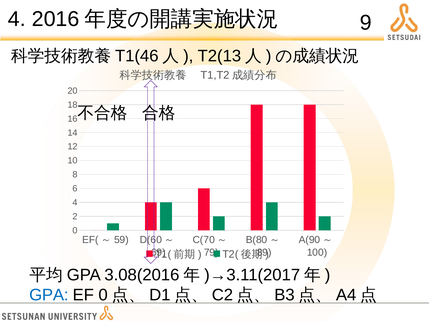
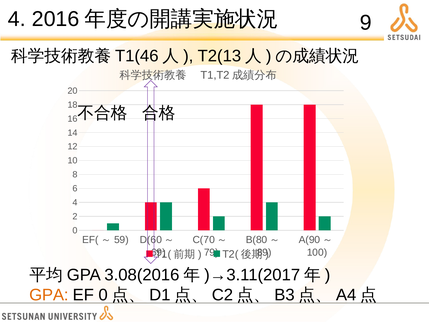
GPA colour: blue -> orange (49, 295)
